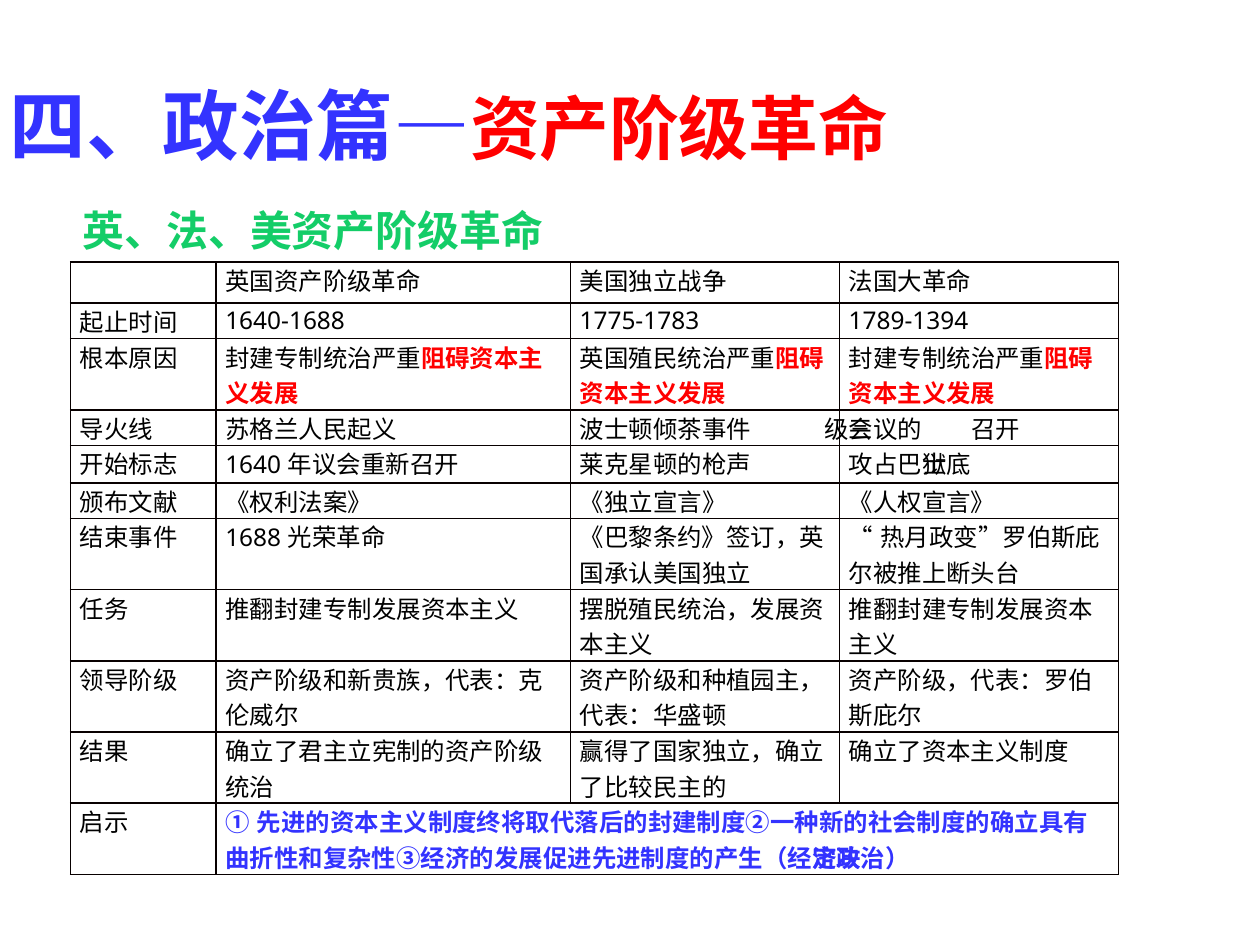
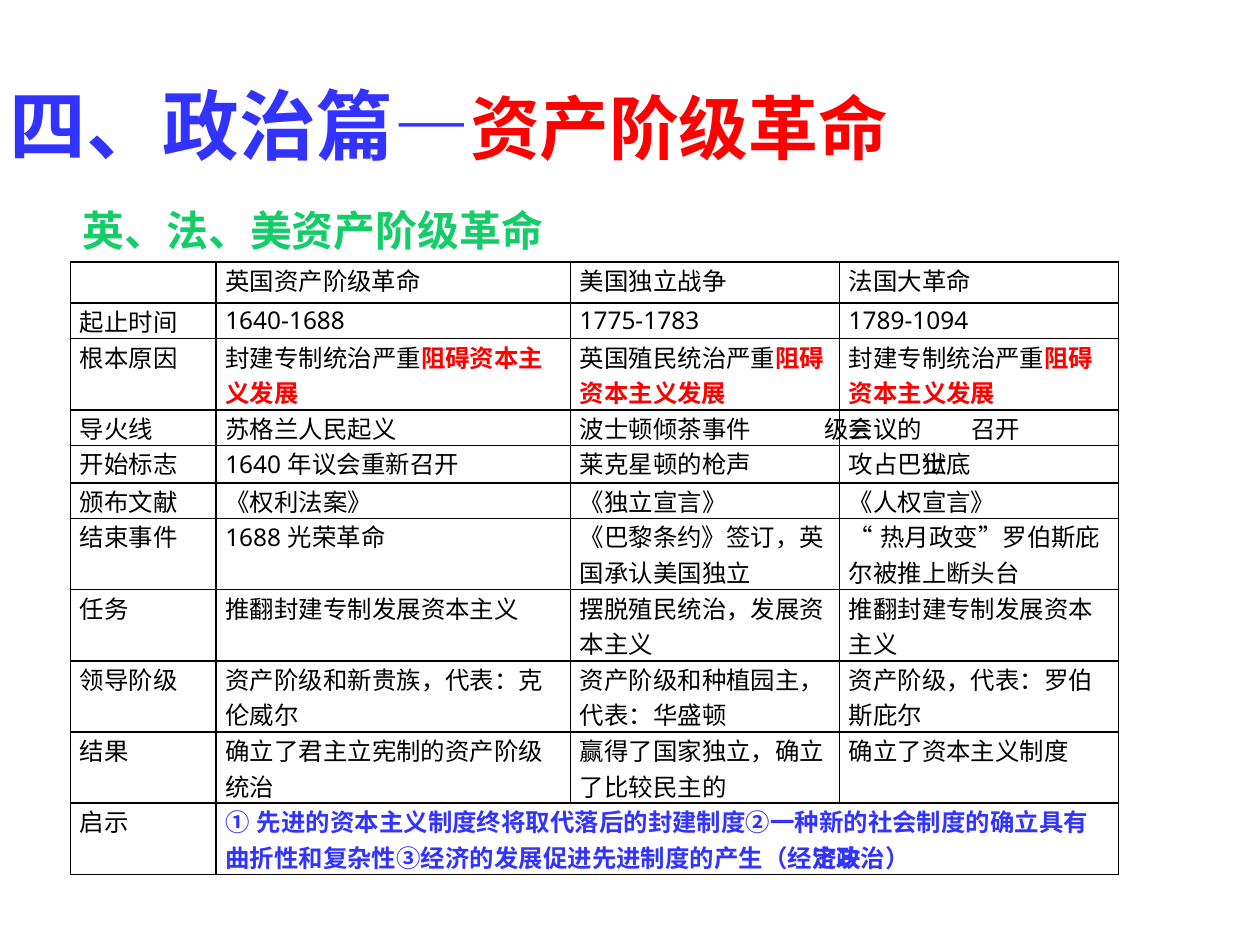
1789-1394: 1789-1394 -> 1789-1094 (908, 321)
